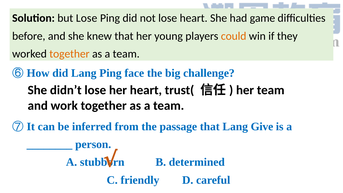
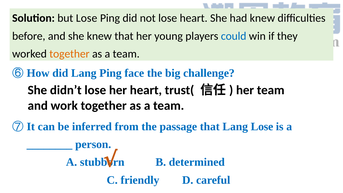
had game: game -> knew (262, 18)
could colour: orange -> blue (234, 36)
Lang Give: Give -> Lose (262, 126)
